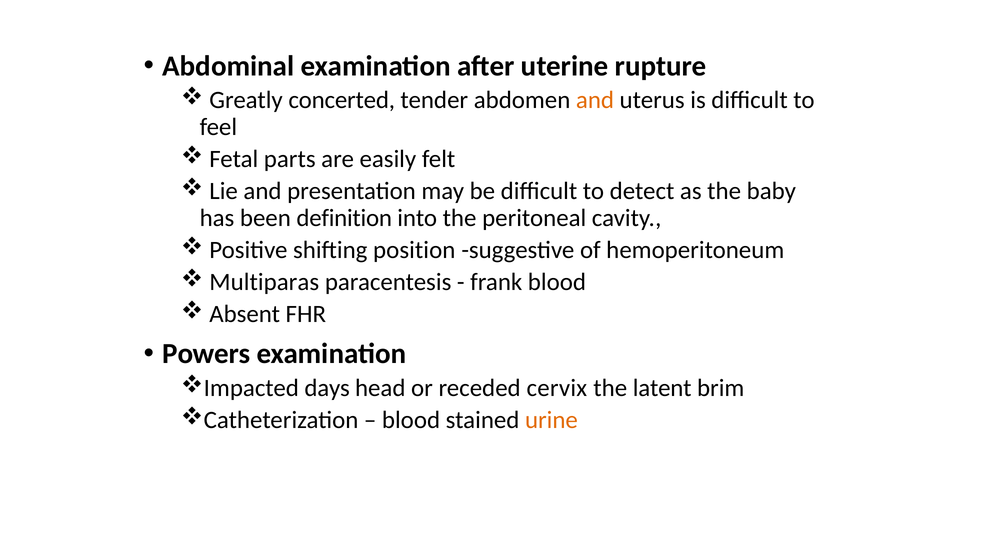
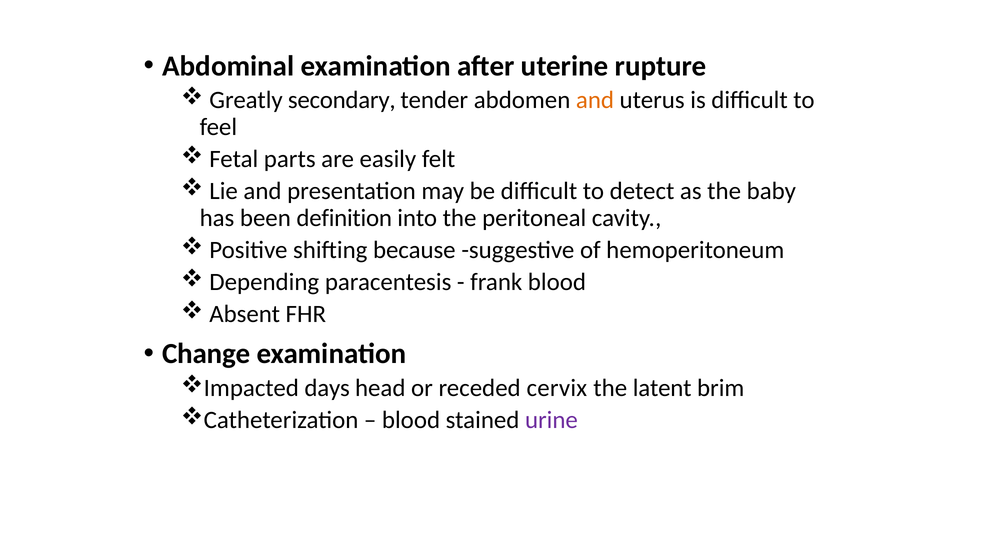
concerted: concerted -> secondary (342, 100)
position: position -> because (414, 250)
Multiparas: Multiparas -> Depending (264, 282)
Powers: Powers -> Change (206, 354)
urine colour: orange -> purple (551, 420)
